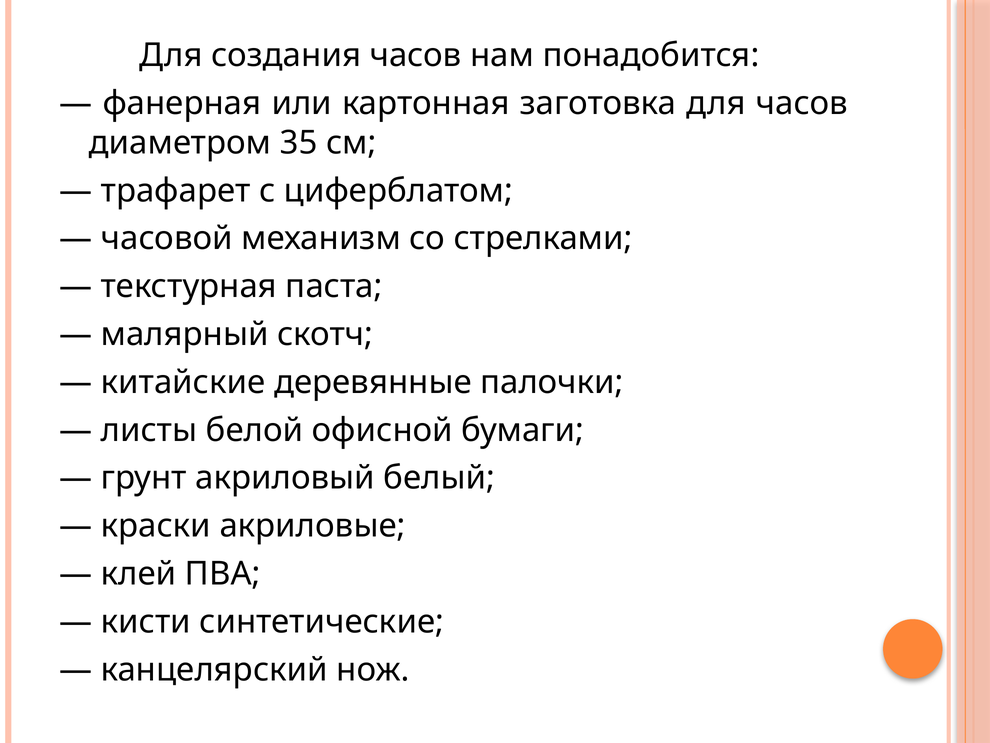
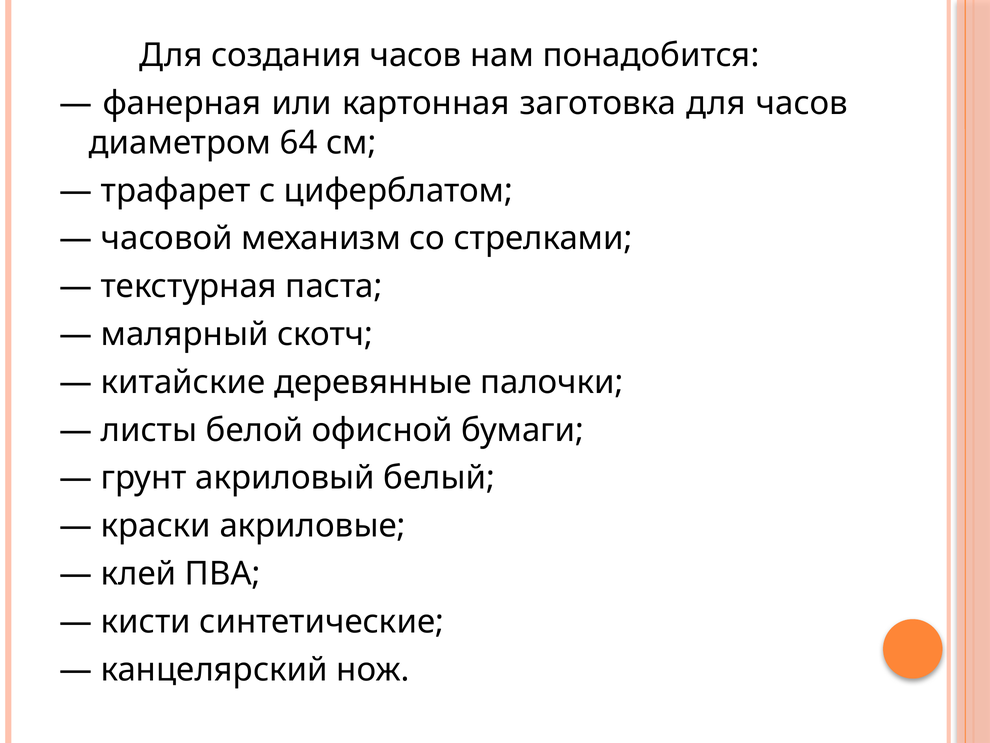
35: 35 -> 64 (299, 143)
